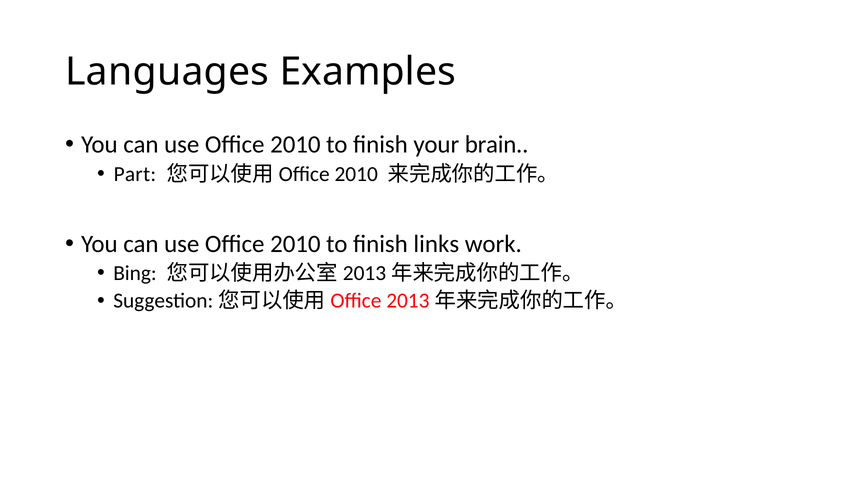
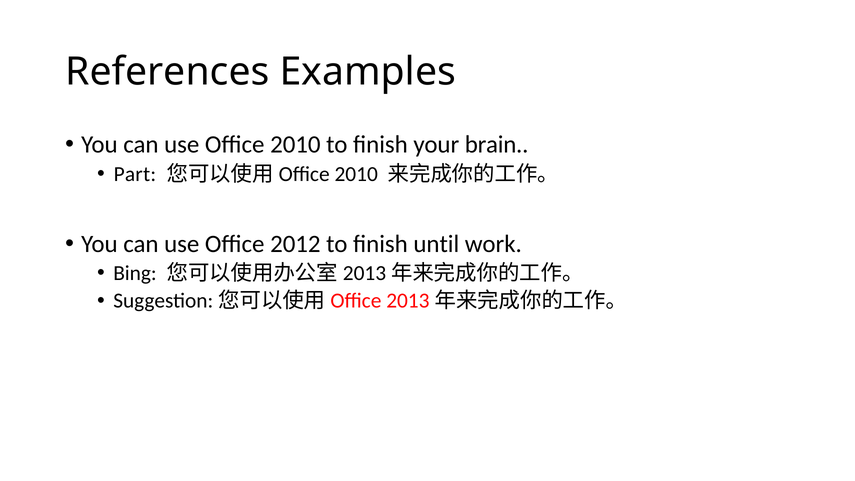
Languages: Languages -> References (167, 72)
2010: 2010 -> 2012 (295, 244)
links: links -> until (436, 244)
